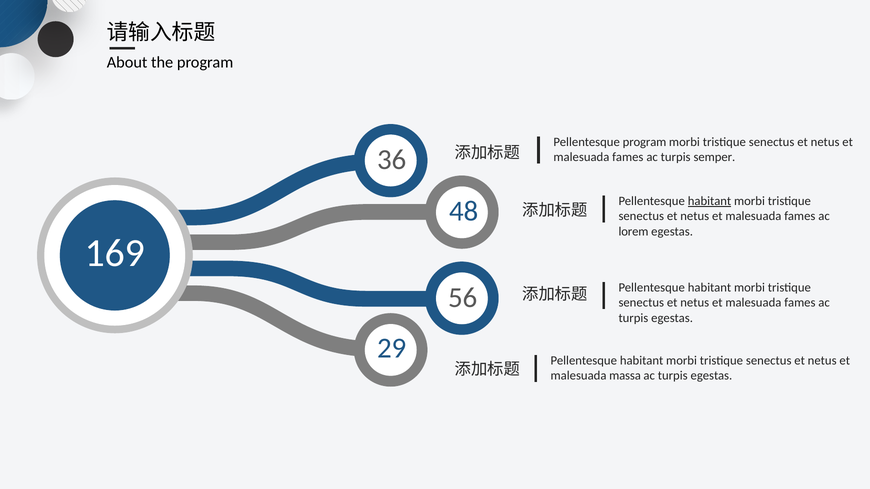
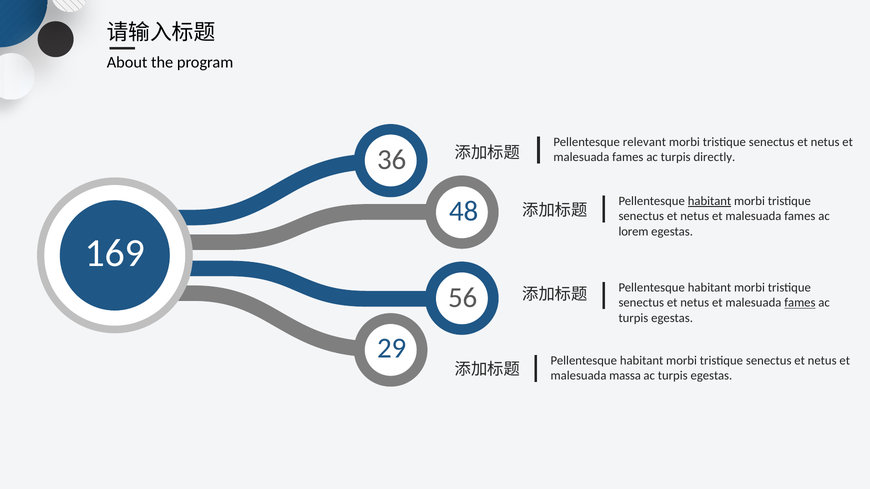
Pellentesque program: program -> relevant (644, 142)
semper: semper -> directly (714, 157)
fames underline: none -> present (800, 303)
